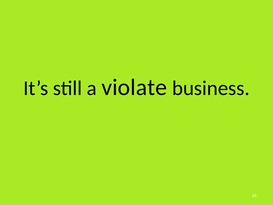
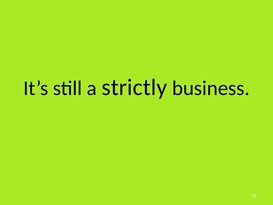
violate: violate -> strictly (134, 87)
